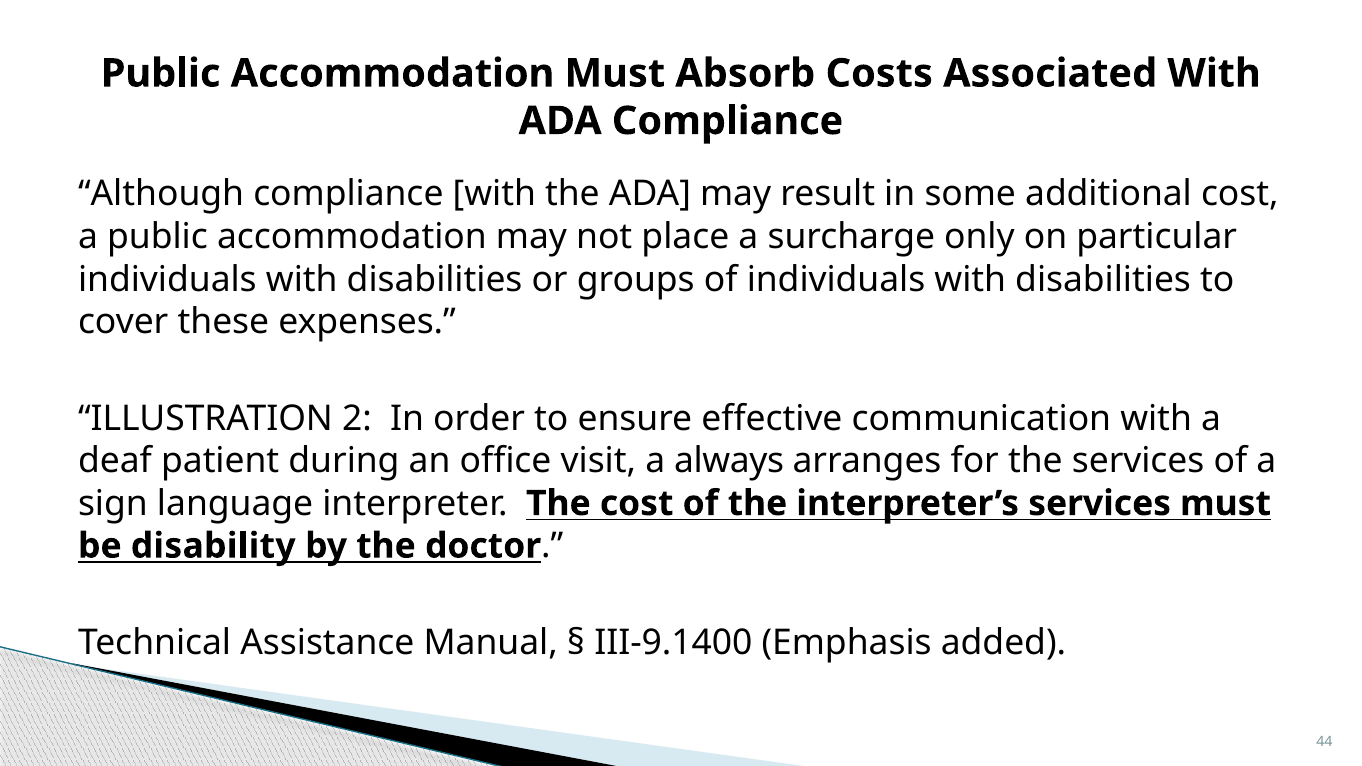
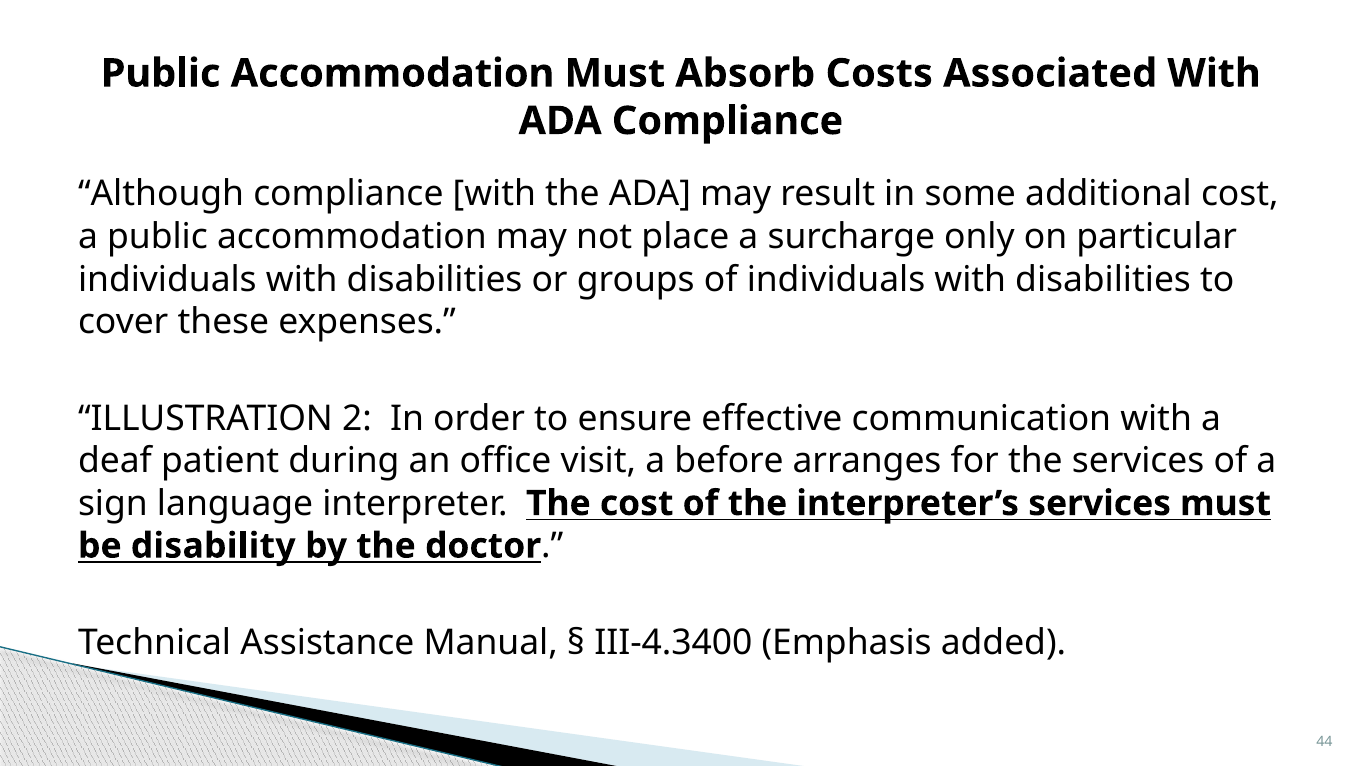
always: always -> before (729, 461)
III‑9.1400: III‑9.1400 -> III‑4.3400 (673, 642)
